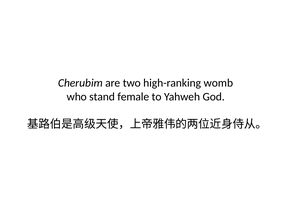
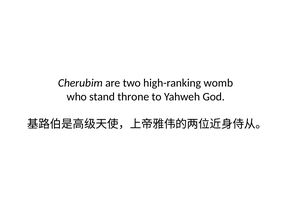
female: female -> throne (133, 97)
